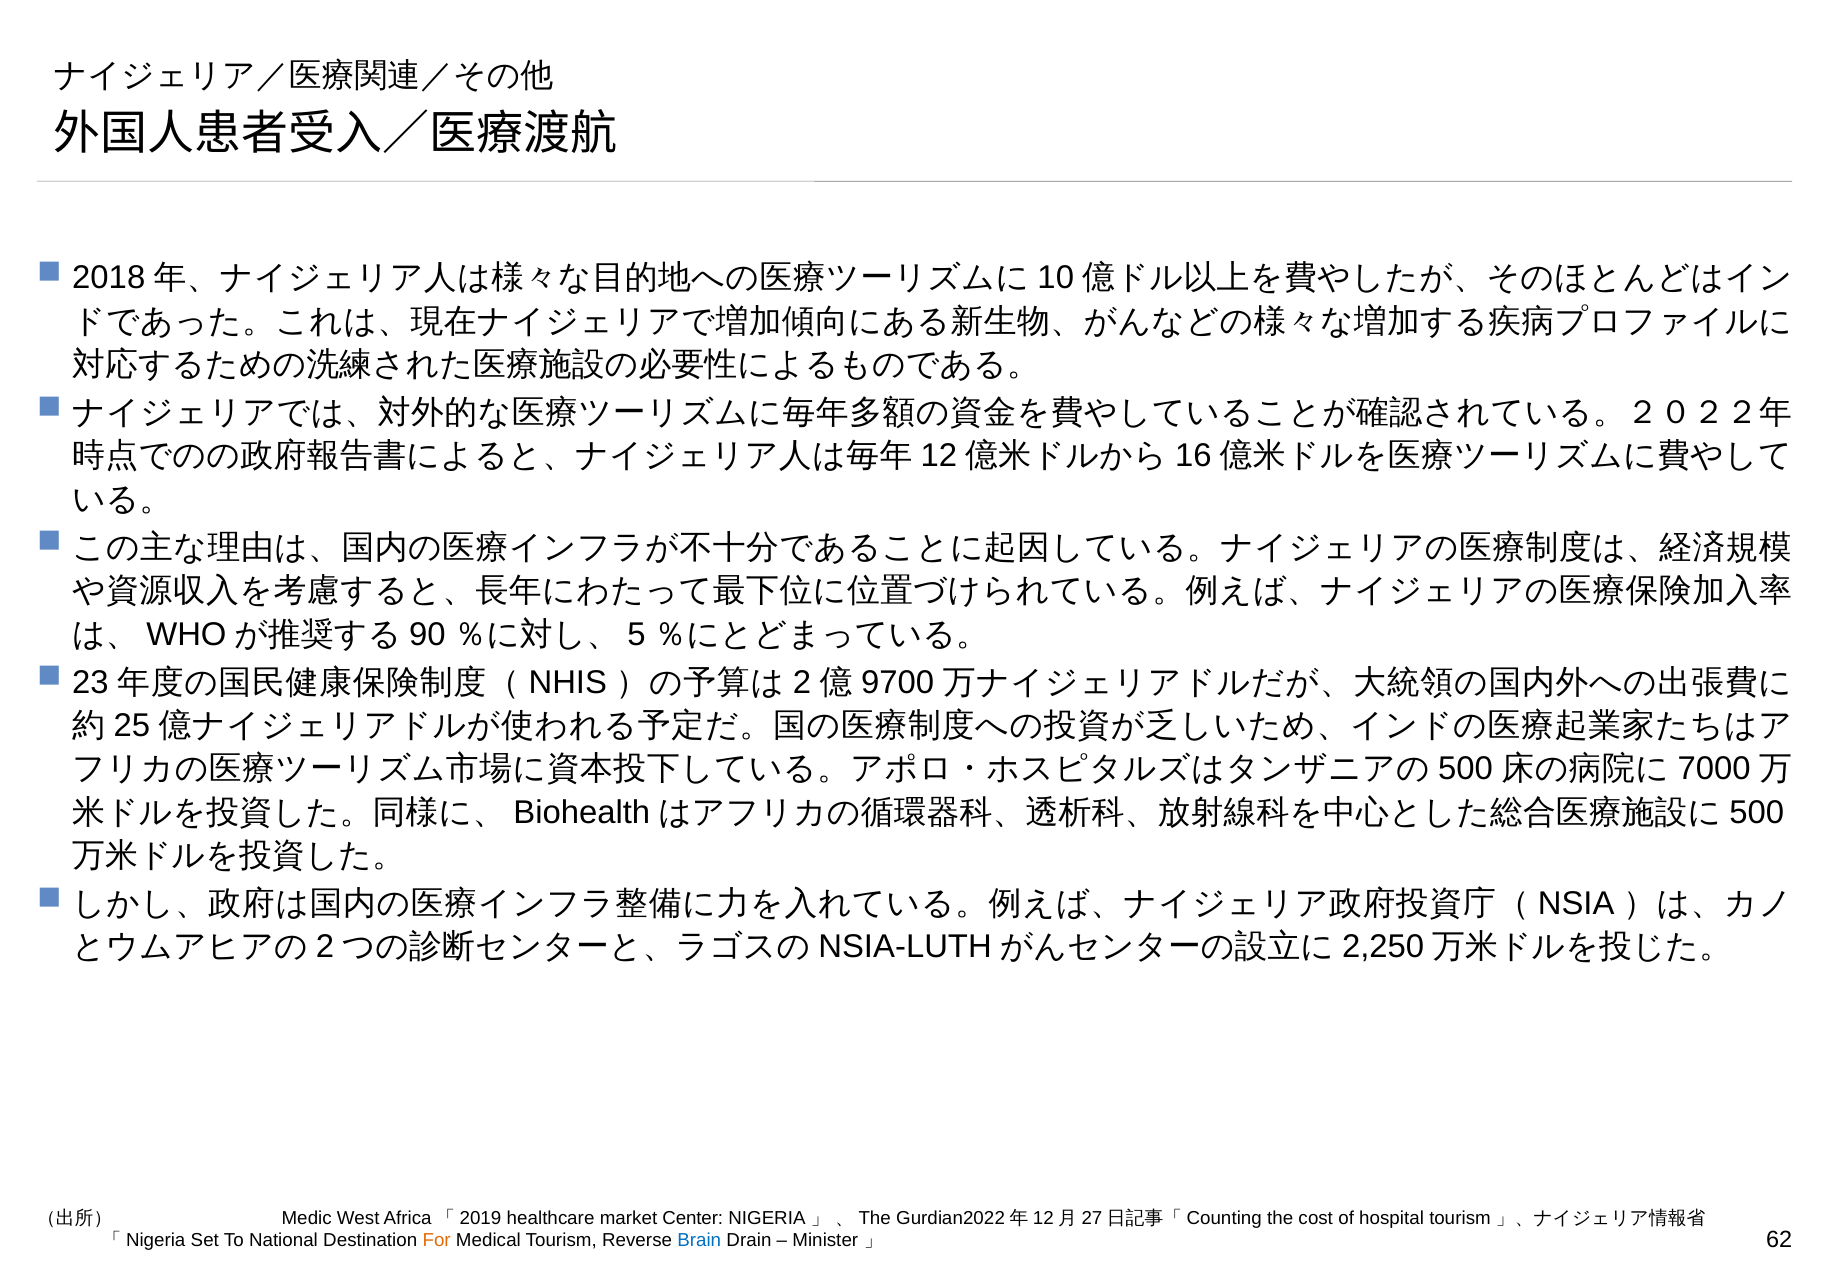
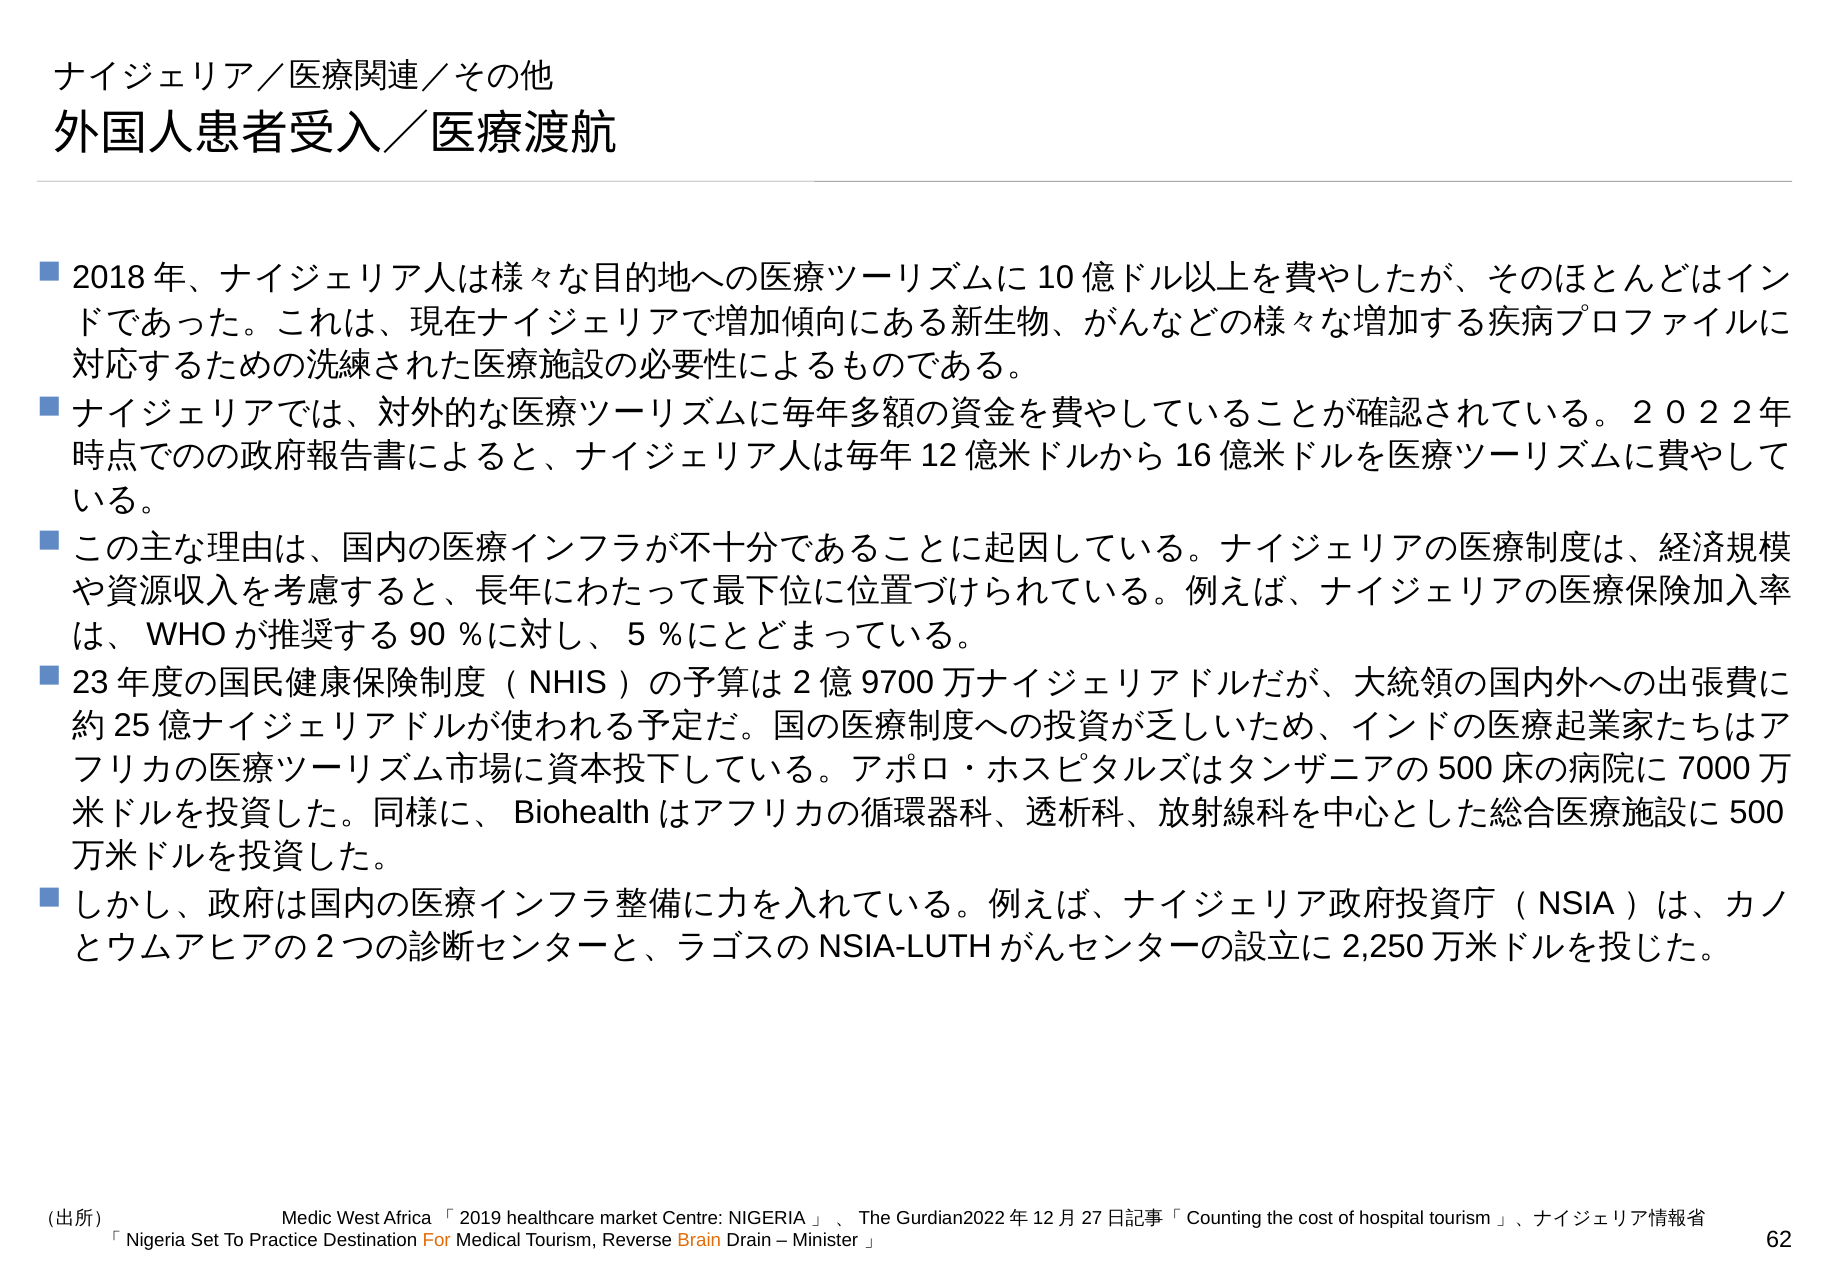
Center: Center -> Centre (693, 1217)
National: National -> Practice (283, 1240)
Brain colour: blue -> orange (699, 1240)
